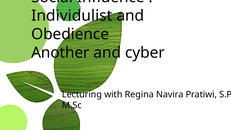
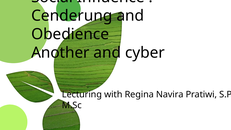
Individulist: Individulist -> Cenderung (72, 16)
